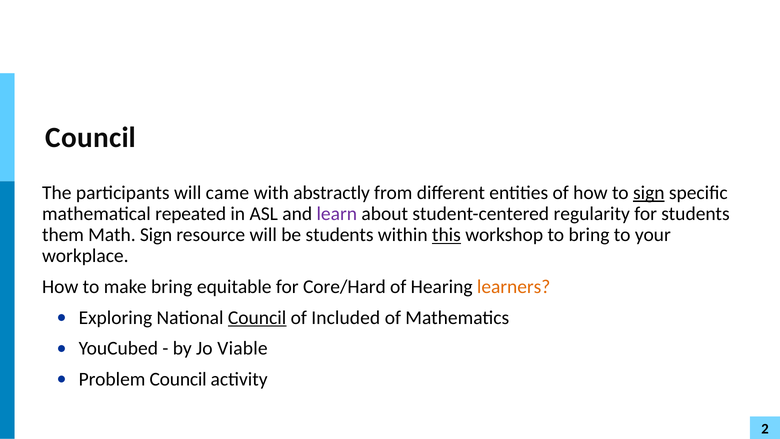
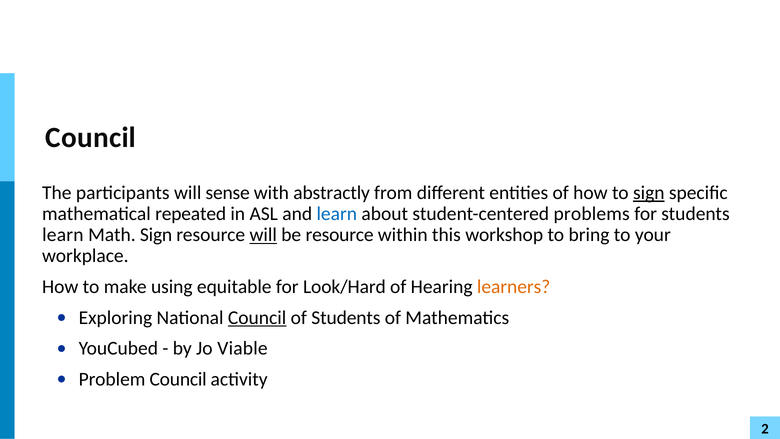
came: came -> sense (228, 193)
learn colour: purple -> blue (337, 214)
regularity: regularity -> problems (592, 214)
them: them -> learn (63, 235)
will underline: none -> present (263, 235)
be students: students -> resource (340, 235)
this underline: present -> none (446, 235)
make bring: bring -> using (172, 287)
Core/Hard: Core/Hard -> Look/Hard (344, 287)
of Included: Included -> Students (346, 317)
